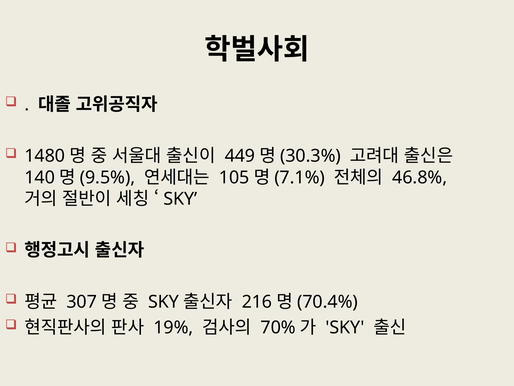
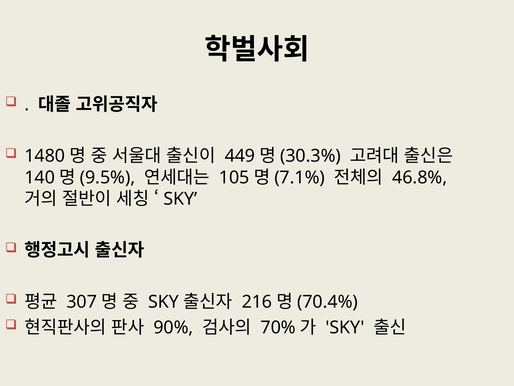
19%: 19% -> 90% (173, 327)
